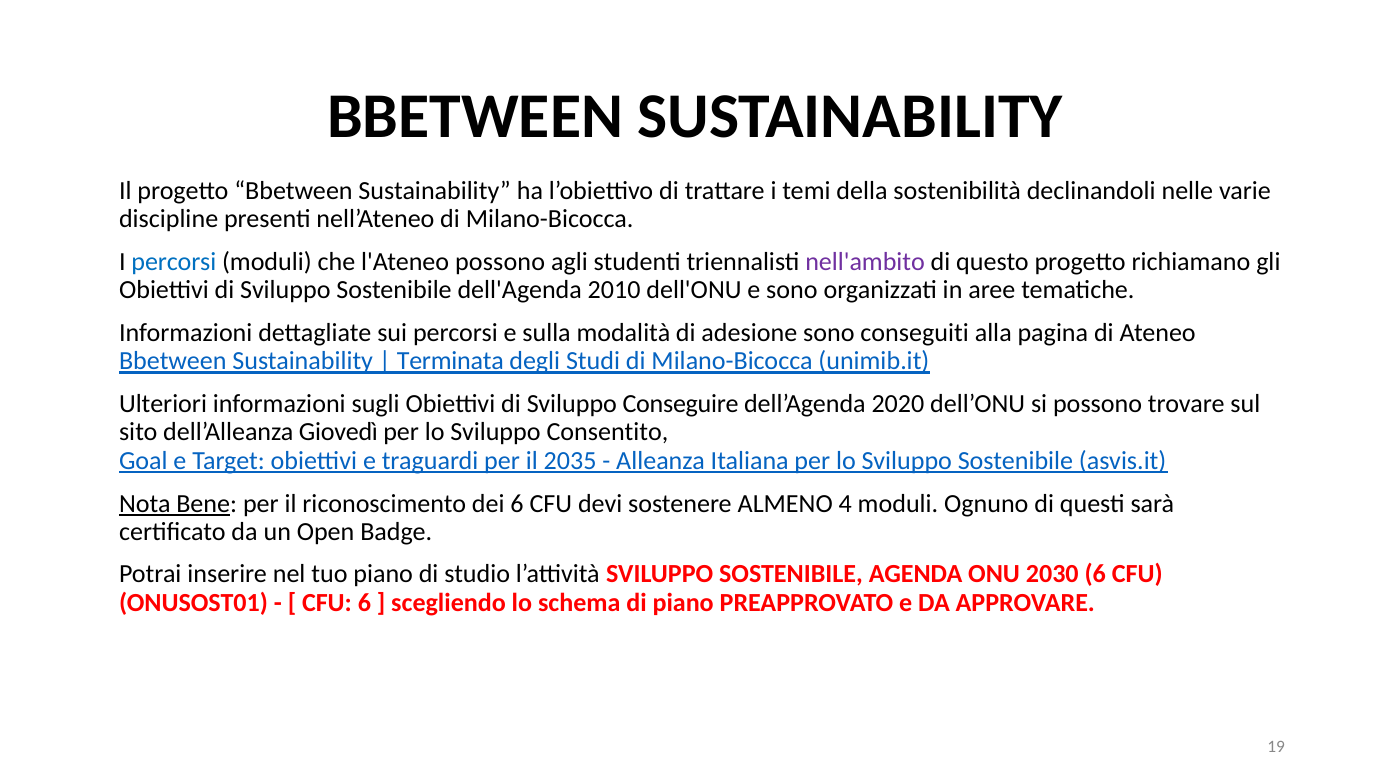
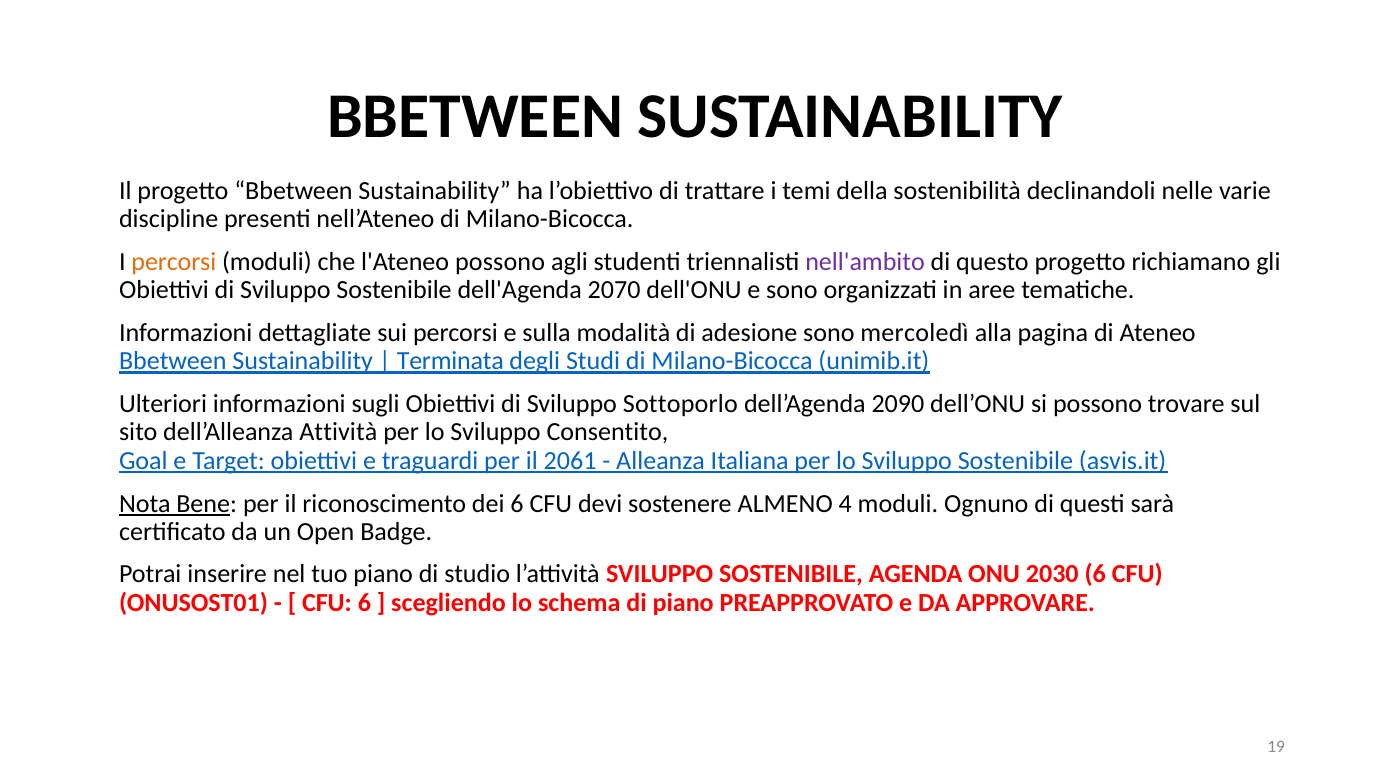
percorsi colour: blue -> orange (174, 262)
2010: 2010 -> 2070 (614, 290)
conseguiti: conseguiti -> mercoledì (915, 333)
Conseguire: Conseguire -> Sottoporlo (680, 404)
2020: 2020 -> 2090 (898, 404)
Giovedì: Giovedì -> Attività (338, 432)
2035: 2035 -> 2061 (570, 461)
